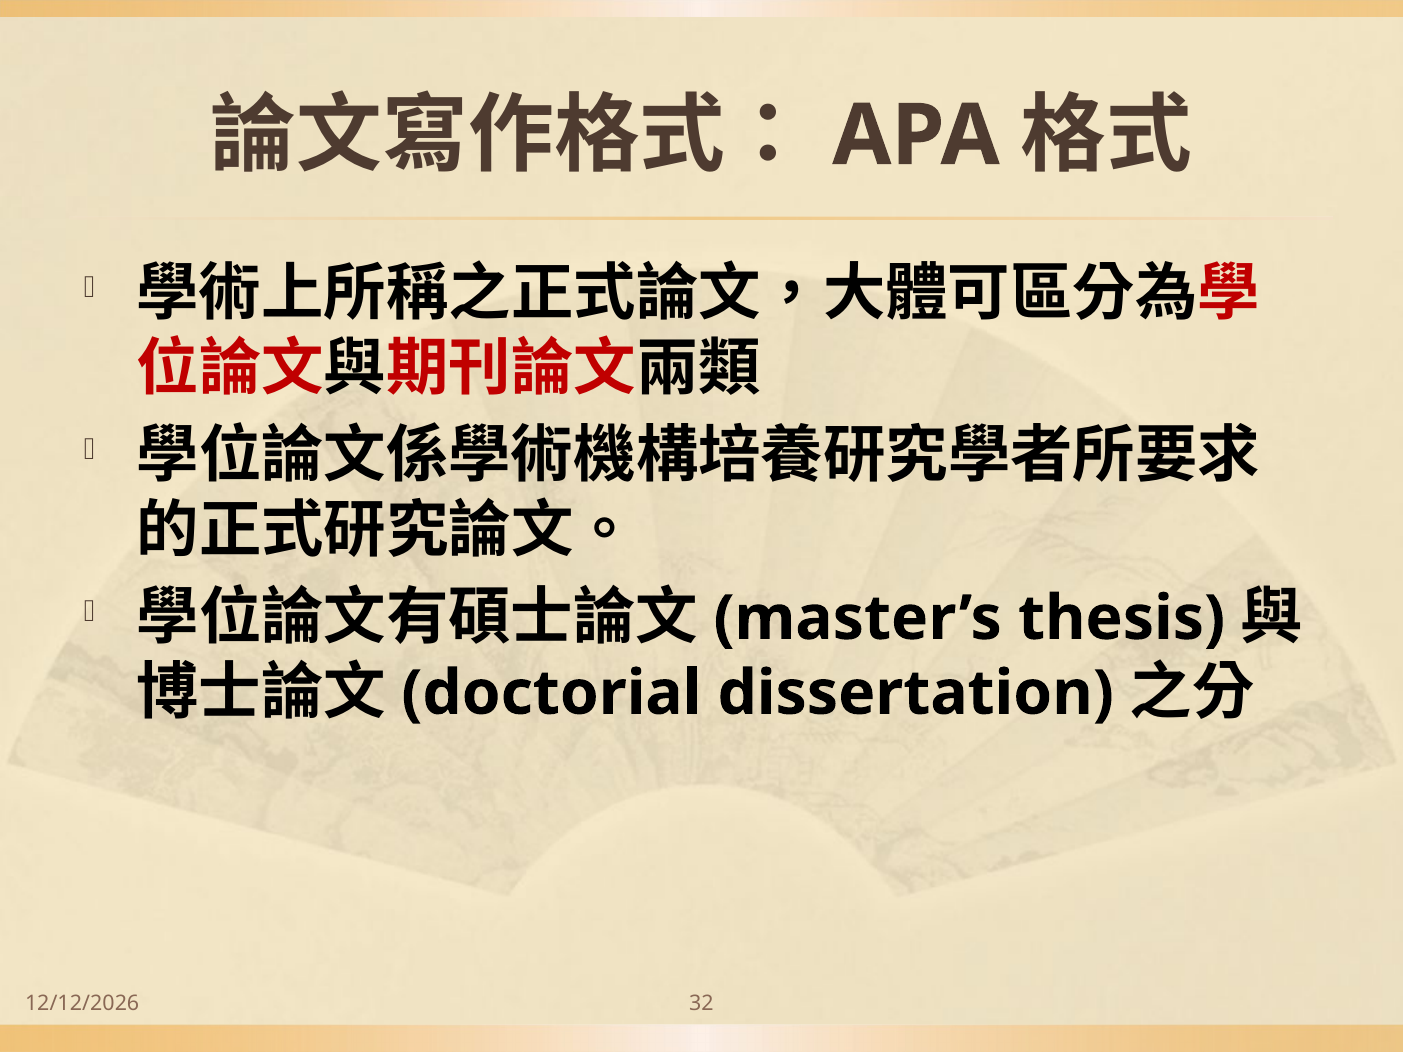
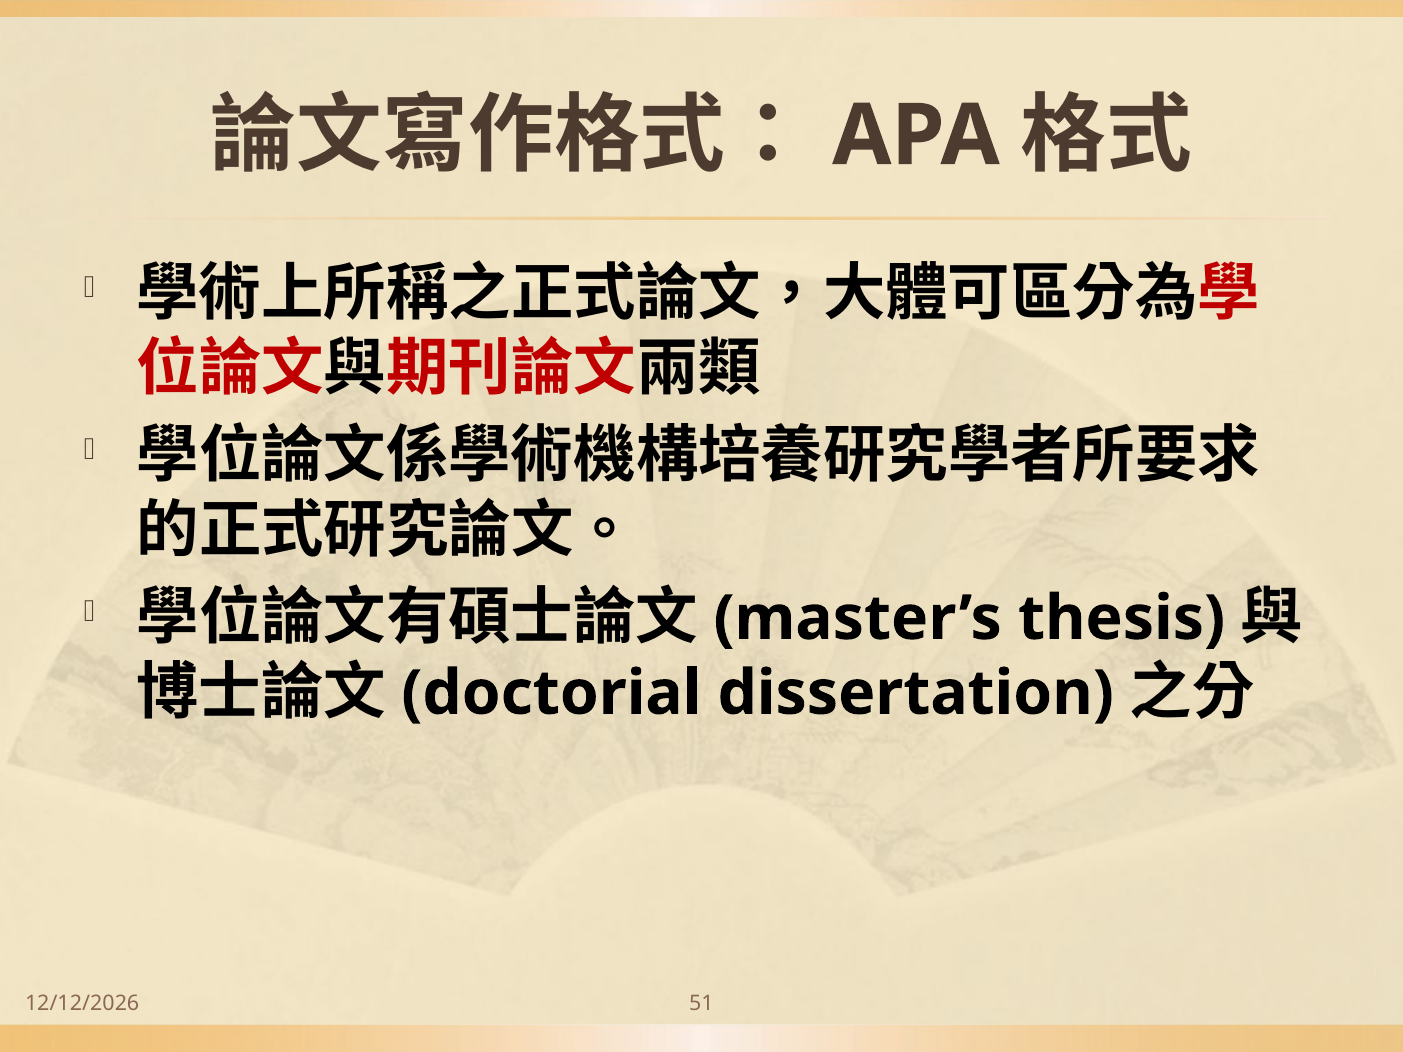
32: 32 -> 51 (701, 1004)
